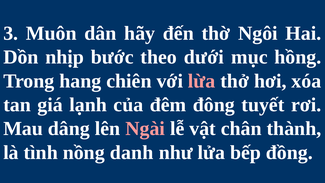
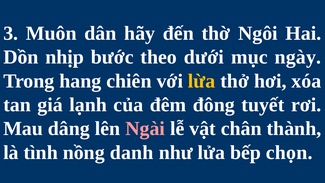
hồng: hồng -> ngày (298, 57)
lừa colour: pink -> yellow (202, 81)
đồng: đồng -> chọn (289, 152)
